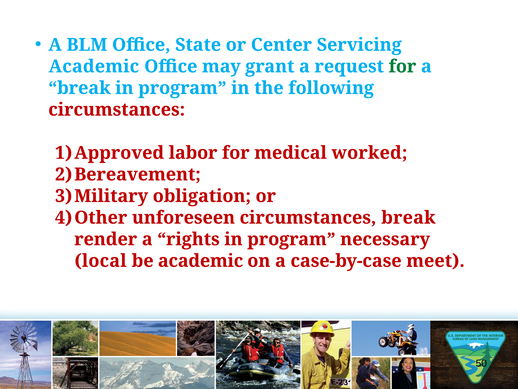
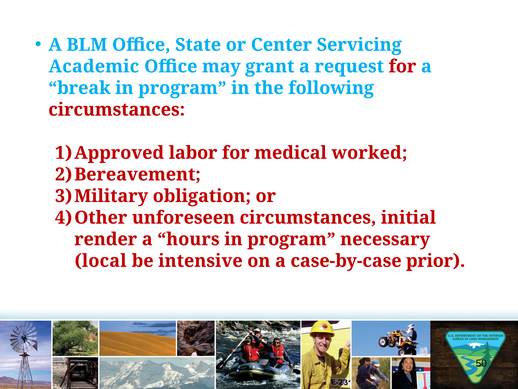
for colour: green -> red (402, 66)
circumstances break: break -> initial (408, 217)
rights: rights -> hours (188, 239)
be academic: academic -> intensive (200, 261)
meet: meet -> prior (436, 261)
